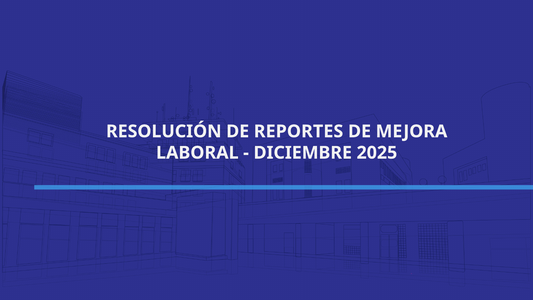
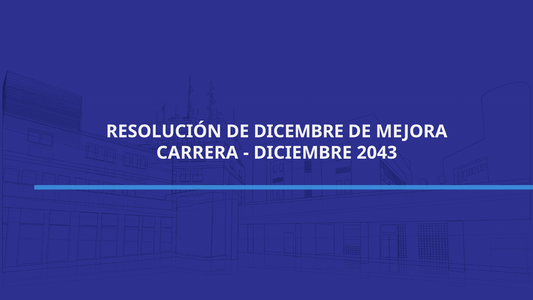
REPORTES: REPORTES -> DICEMBRE (299, 131)
LABORAL: LABORAL -> CARRERA (197, 153)
2025: 2025 -> 2043 (377, 153)
